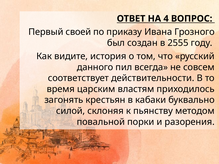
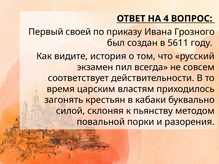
2555: 2555 -> 5611 (178, 43)
данного: данного -> экзамен (95, 67)
